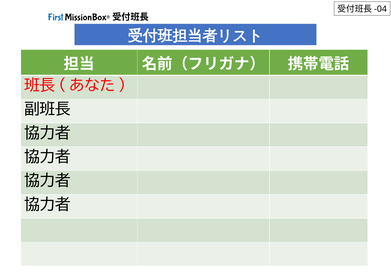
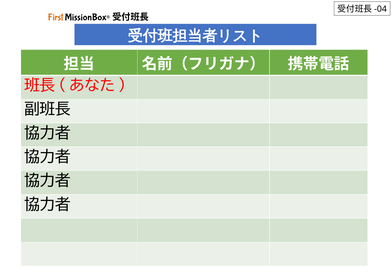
First colour: blue -> orange (55, 17)
